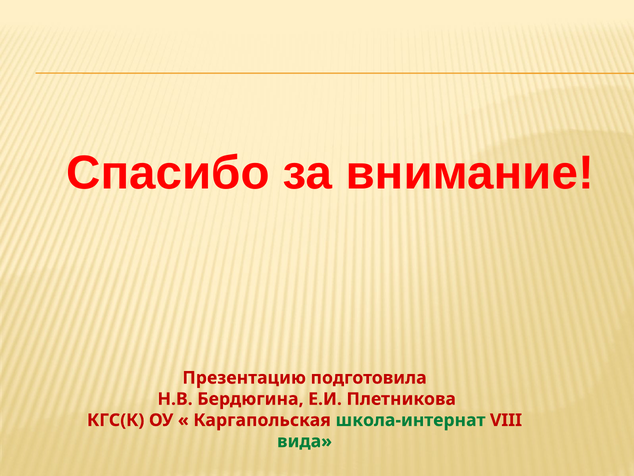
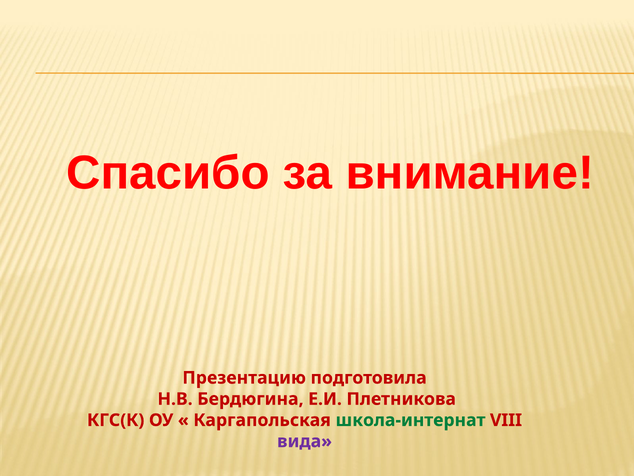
вида colour: green -> purple (305, 441)
